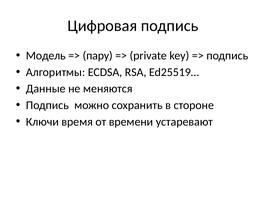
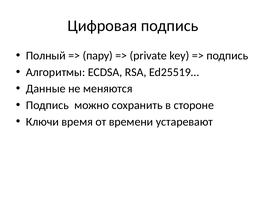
Модель: Модель -> Полный (46, 56)
